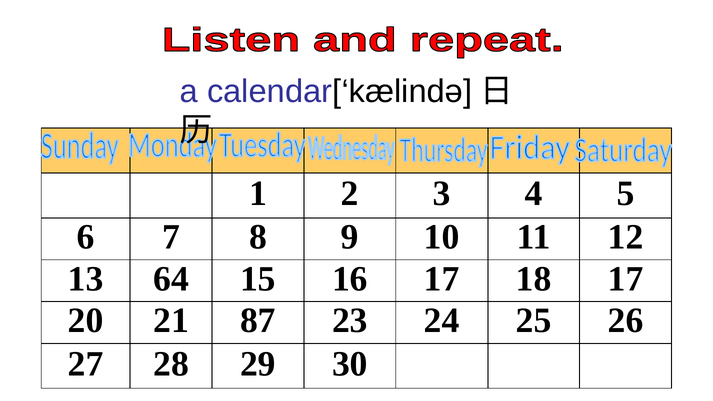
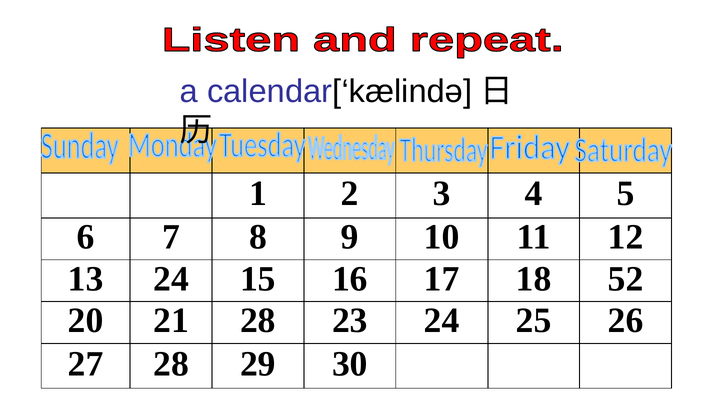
13 64: 64 -> 24 (171, 279)
18 17: 17 -> 52 (626, 279)
21 87: 87 -> 28 (258, 321)
